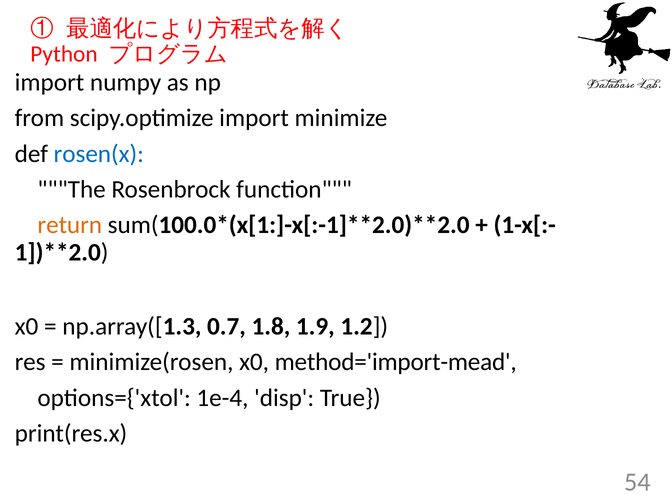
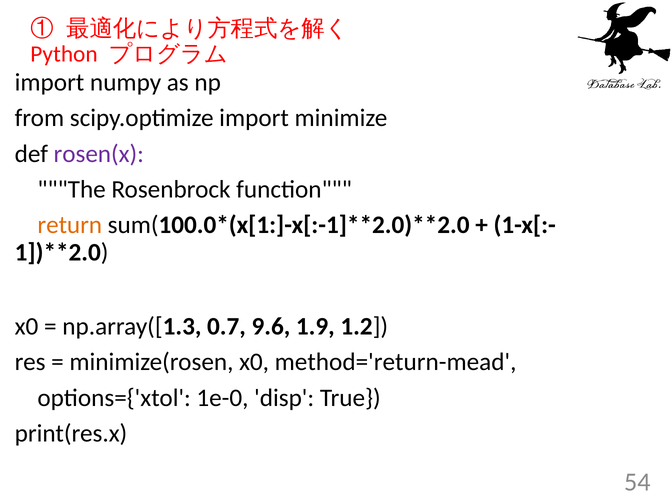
rosen(x colour: blue -> purple (99, 154)
1.8: 1.8 -> 9.6 (271, 327)
method='import-mead: method='import-mead -> method='return-mead (396, 362)
1e-4: 1e-4 -> 1e-0 (222, 398)
